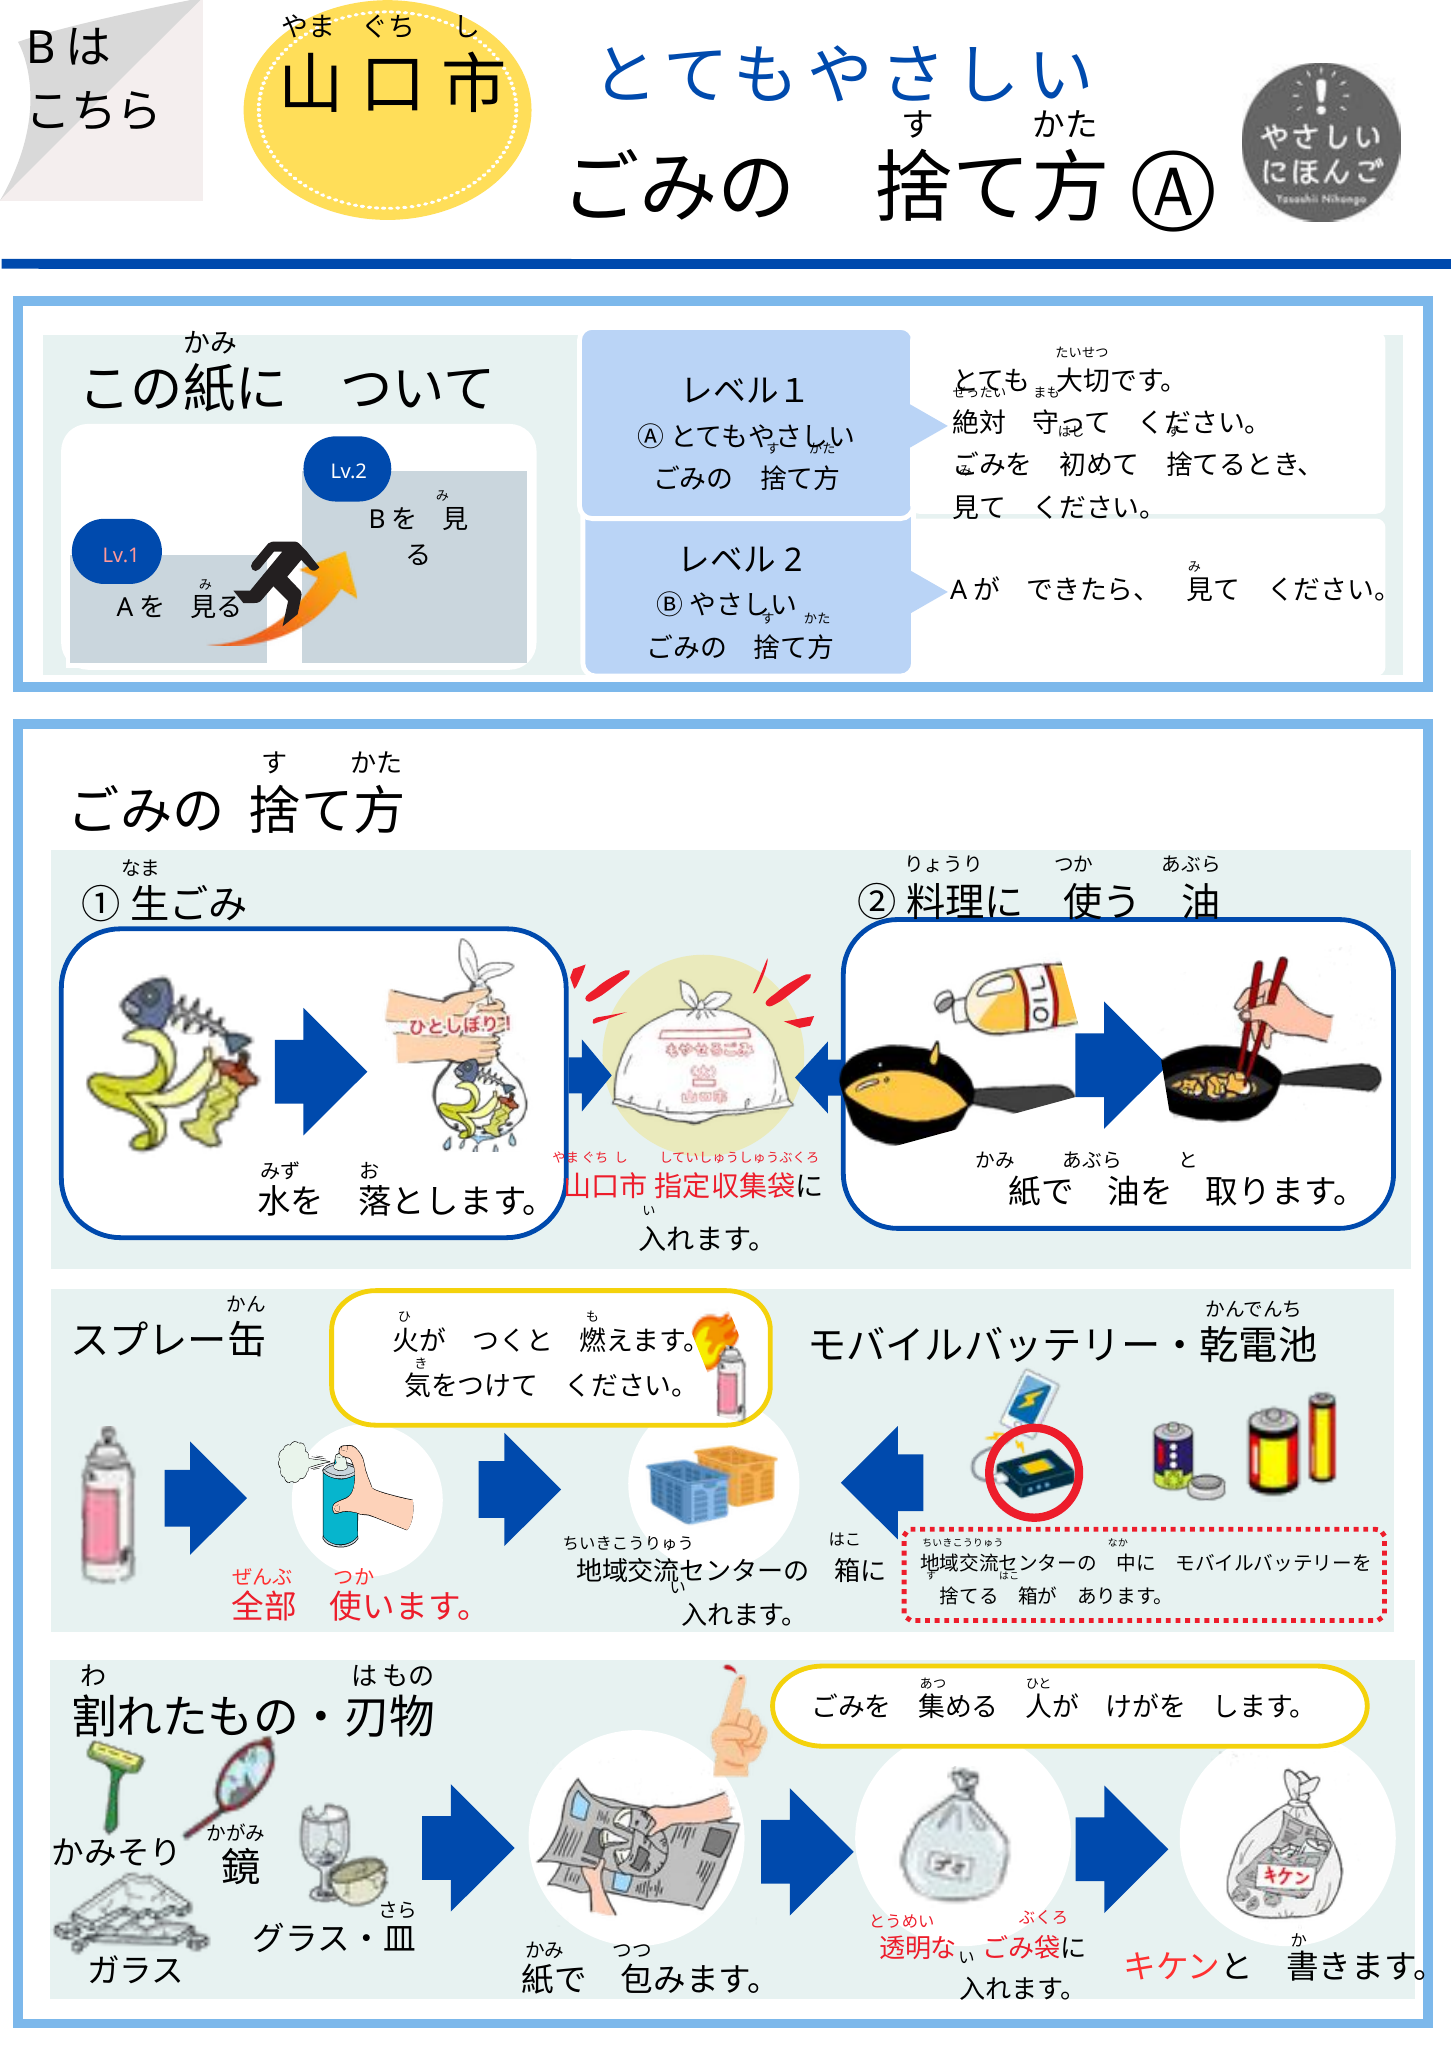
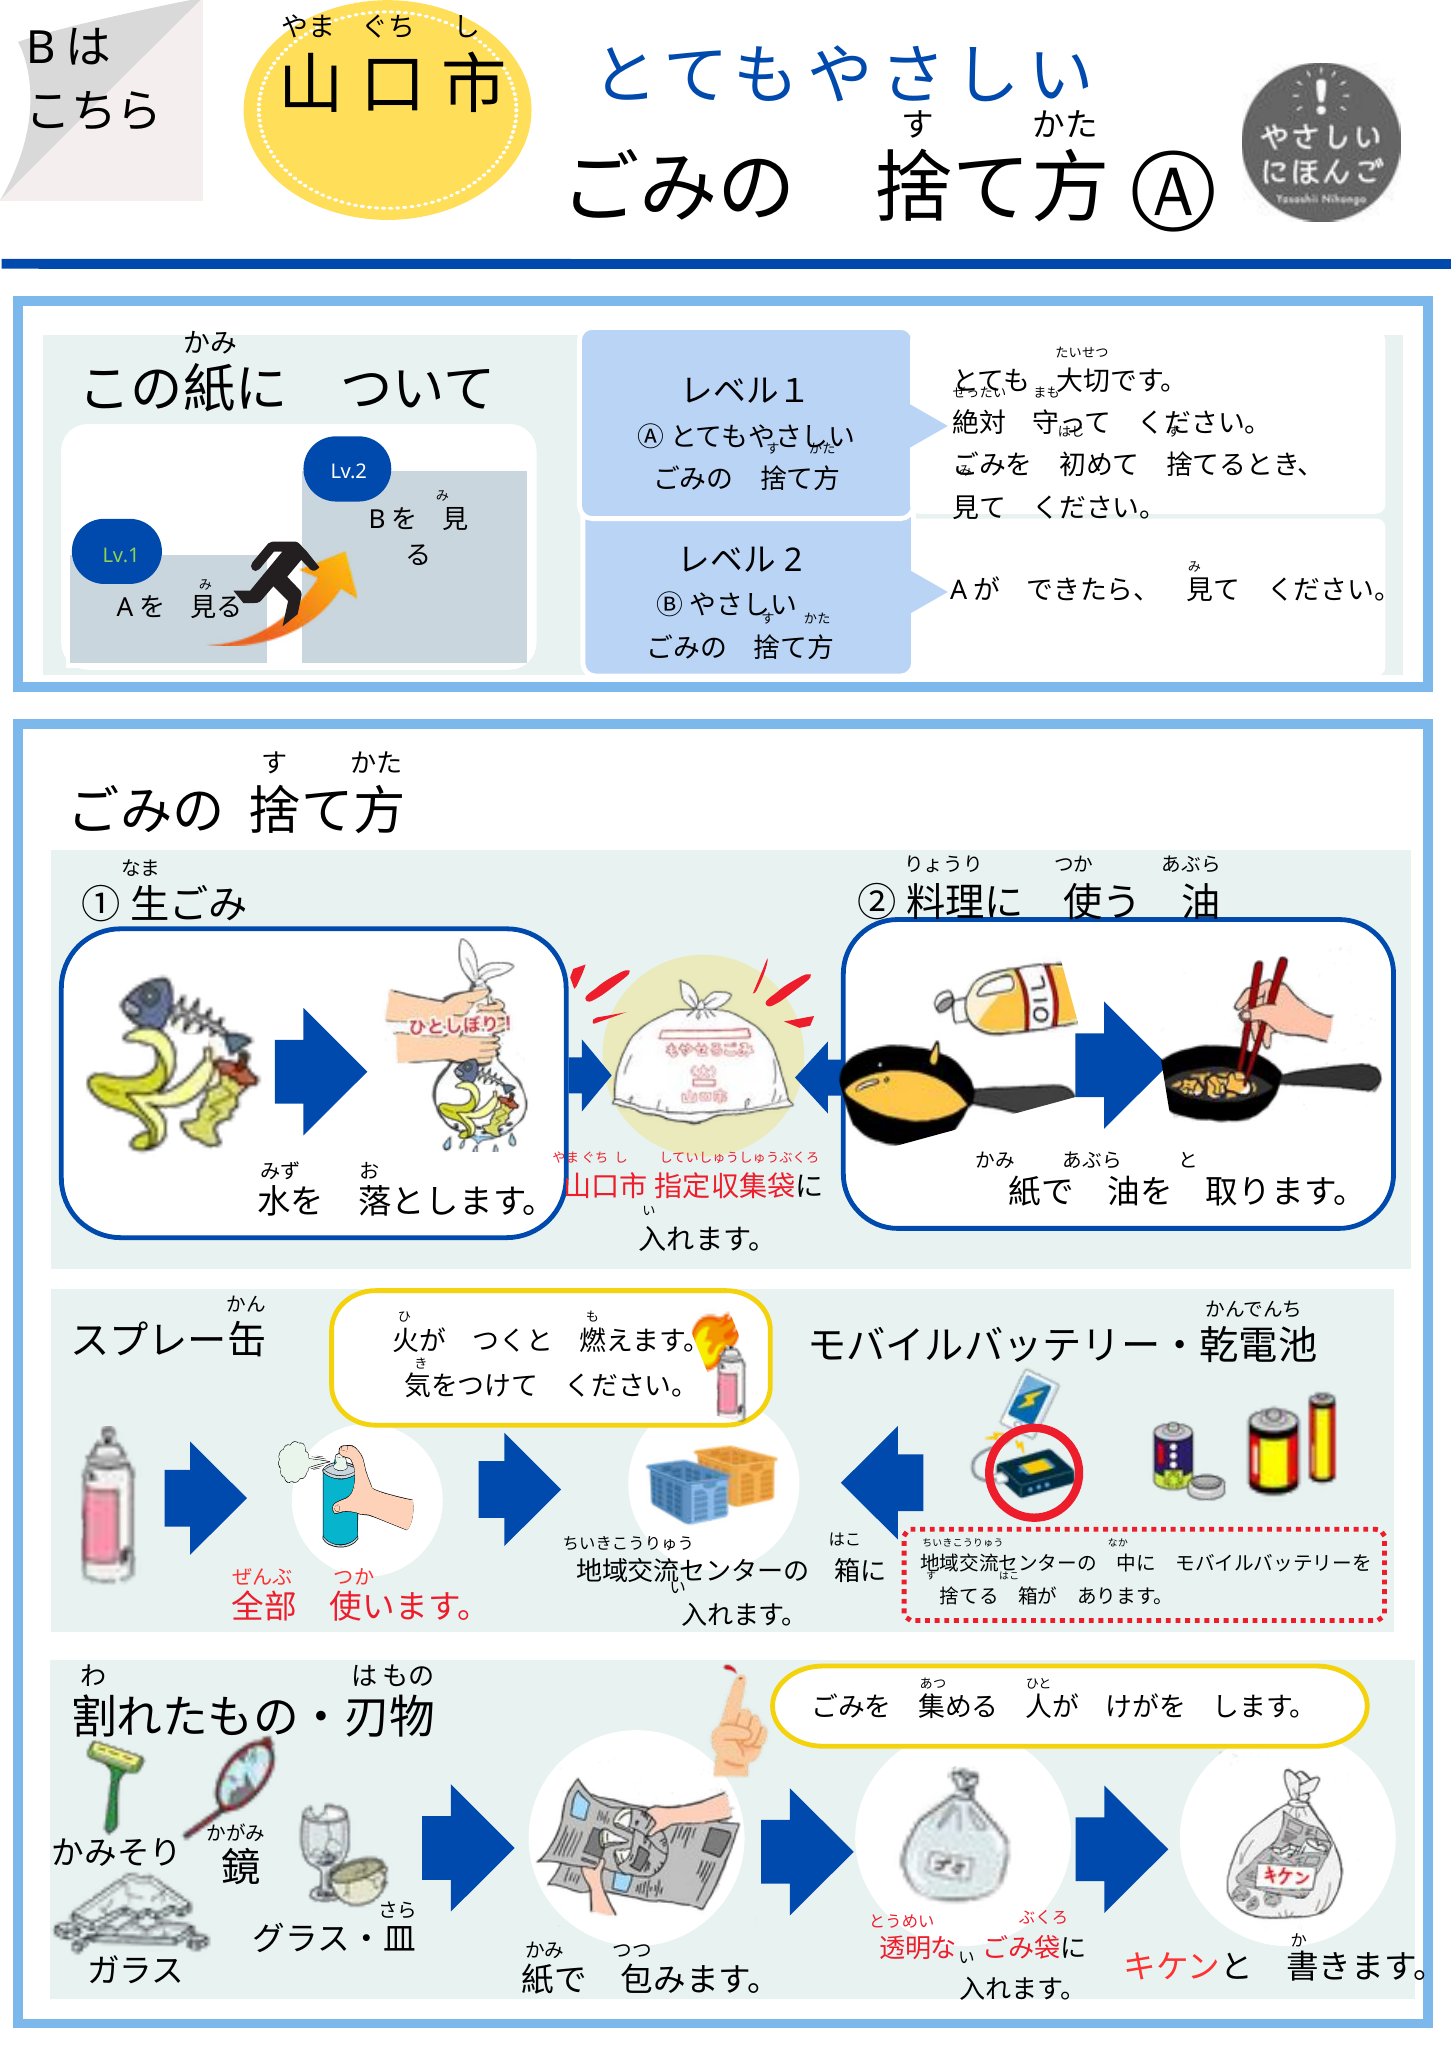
Lv.1 colour: pink -> light green (121, 555)
